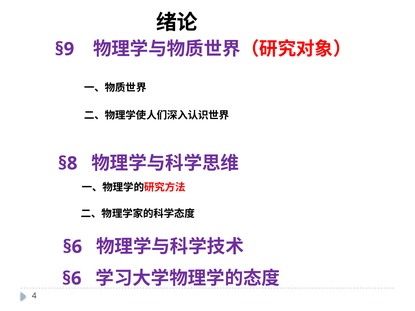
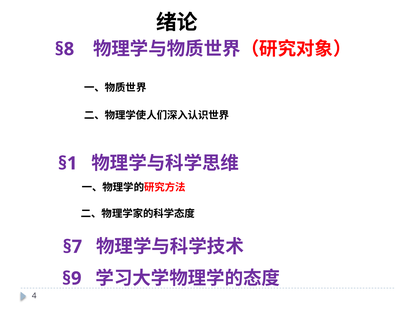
§9: §9 -> §8 (64, 49)
§8: §8 -> §1 (68, 163)
§6: §6 -> §7 (72, 247)
§6: §6 -> §9 (72, 279)
